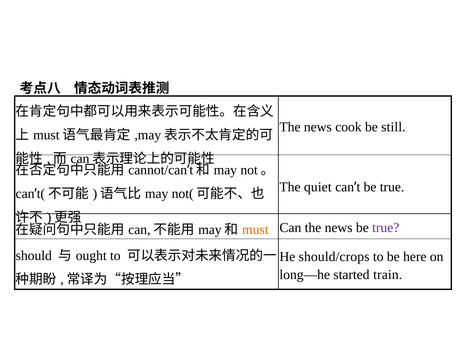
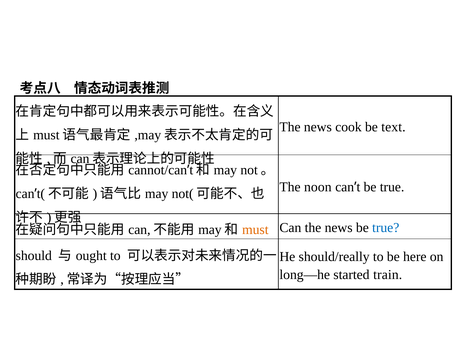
still: still -> text (393, 127)
quiet: quiet -> noon (318, 187)
true colour: purple -> blue (386, 228)
should/crops: should/crops -> should/really (334, 256)
